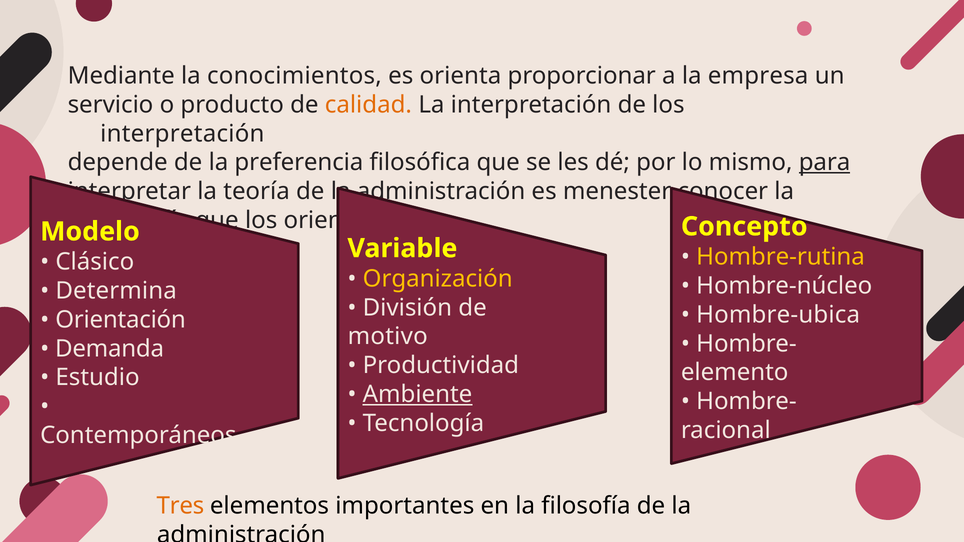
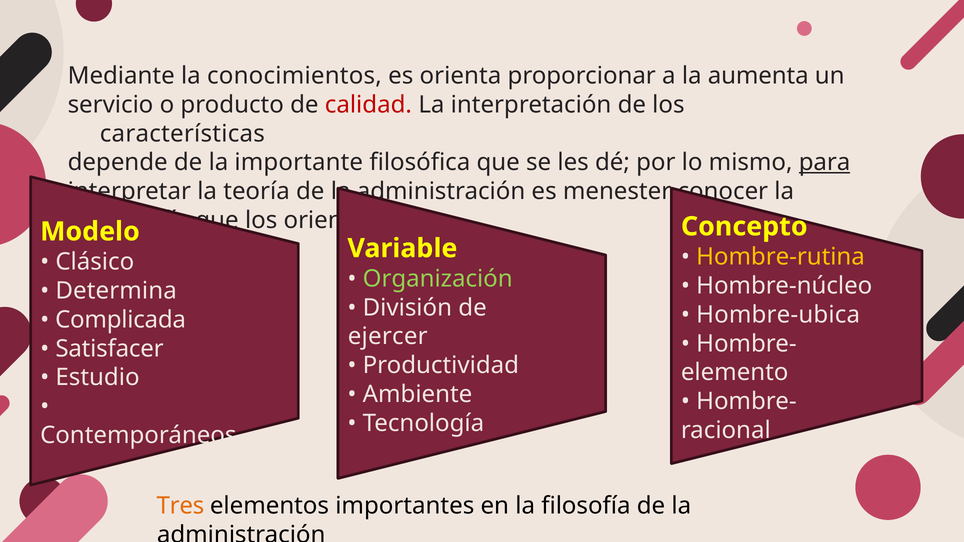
empresa: empresa -> aumenta (758, 76)
calidad colour: orange -> red (368, 105)
interpretación: interpretación -> características (182, 134)
preferencia: preferencia -> importante (299, 163)
Organización colour: yellow -> light green (438, 279)
Orientación: Orientación -> Complicada (121, 320)
motivo: motivo -> ejercer (388, 337)
Demanda: Demanda -> Satisfacer (110, 349)
Ambiente underline: present -> none (418, 395)
